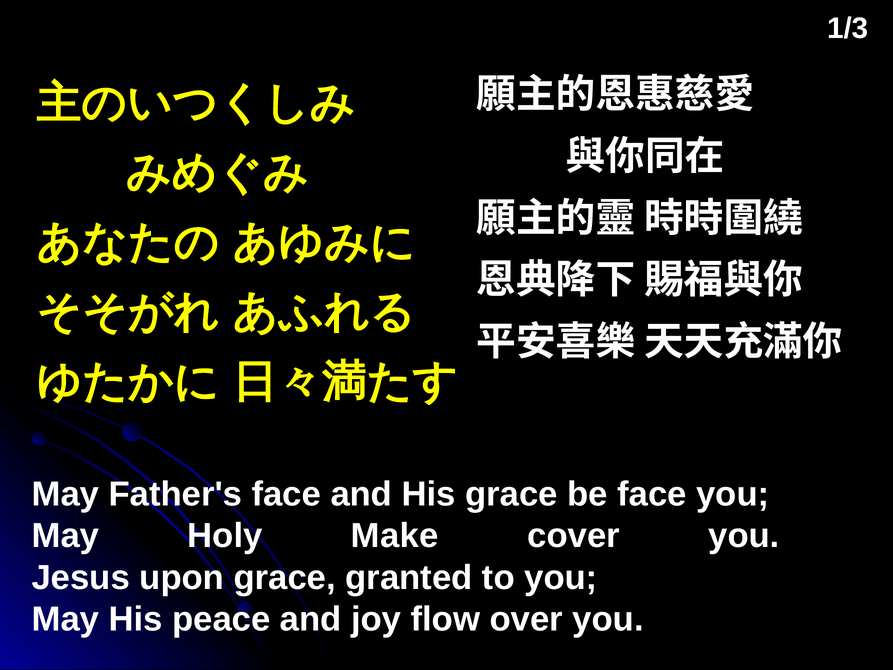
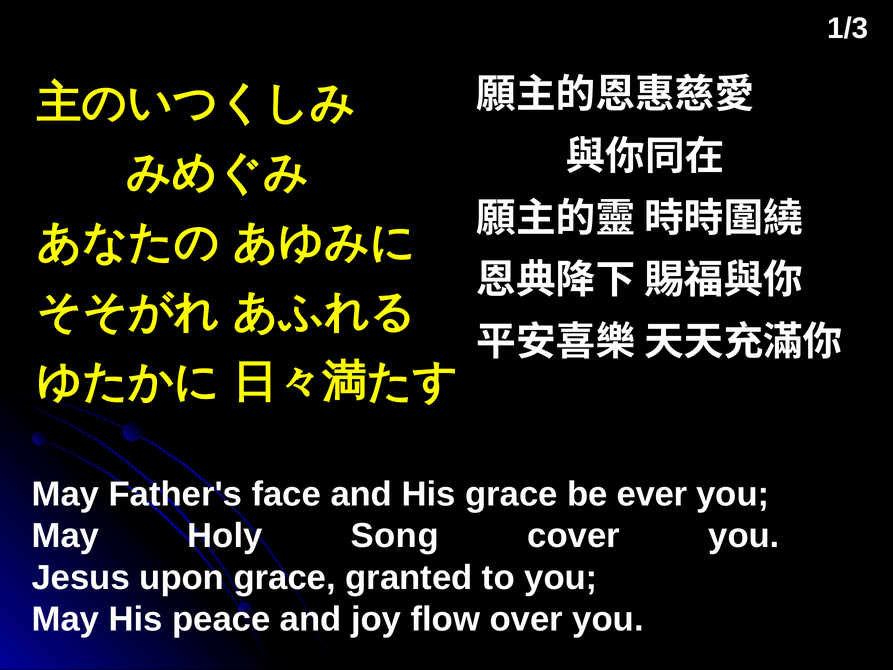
be face: face -> ever (652, 494)
Make: Make -> Song (395, 536)
